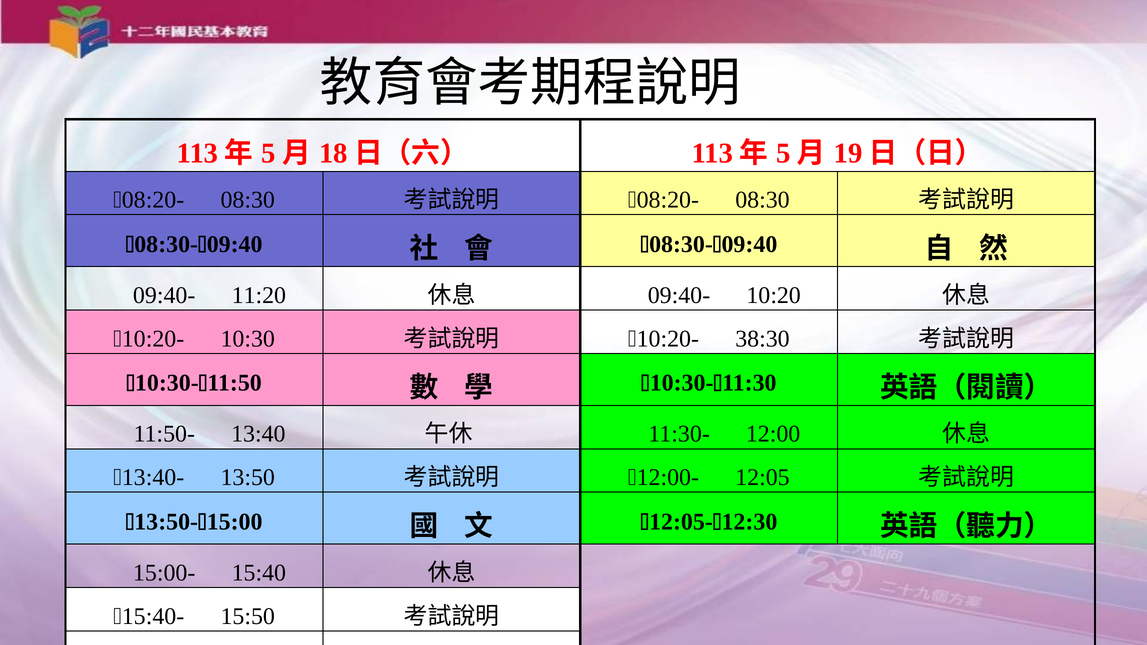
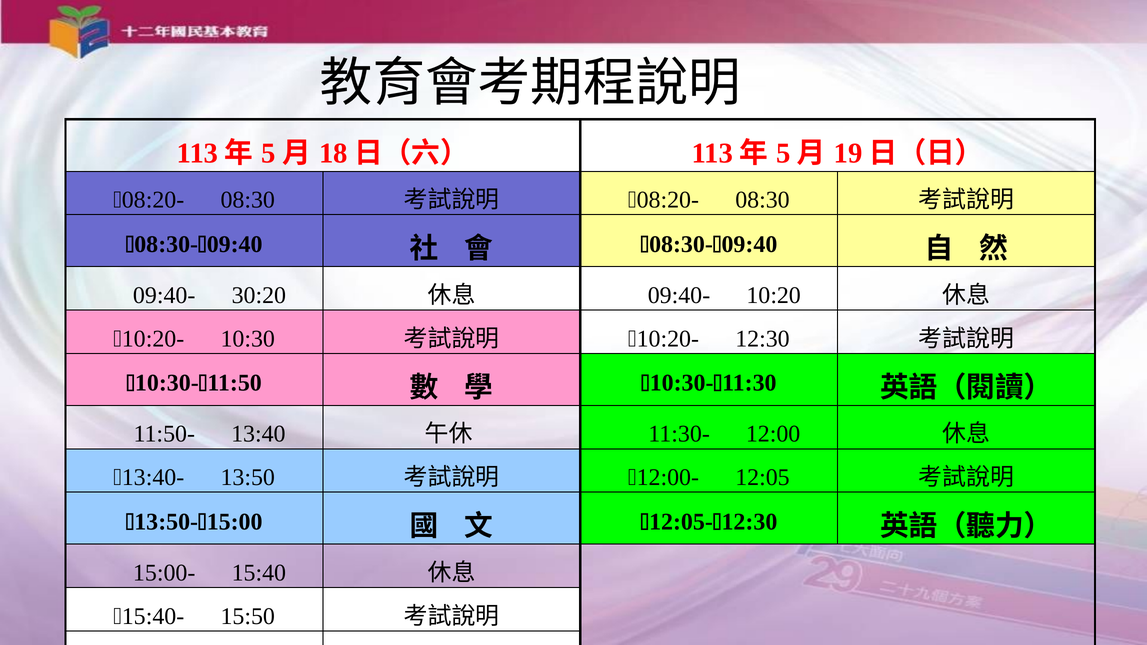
11:20: 11:20 -> 30:20 (259, 295)
38:30: 38:30 -> 12:30 (762, 339)
